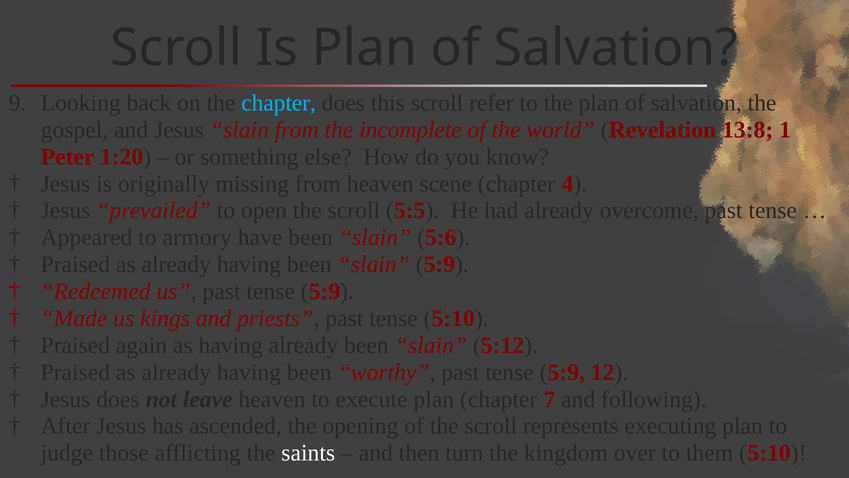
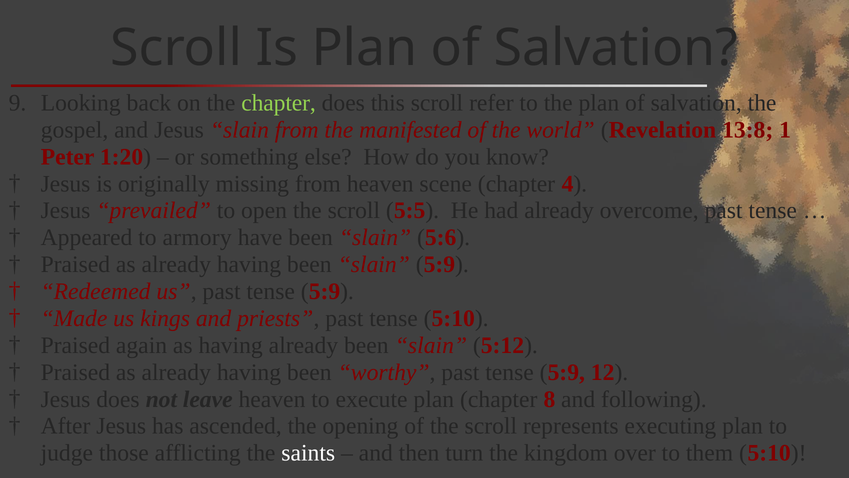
chapter colour: light blue -> light green (279, 103)
incomplete: incomplete -> manifested (410, 130)
7: 7 -> 8 (549, 399)
